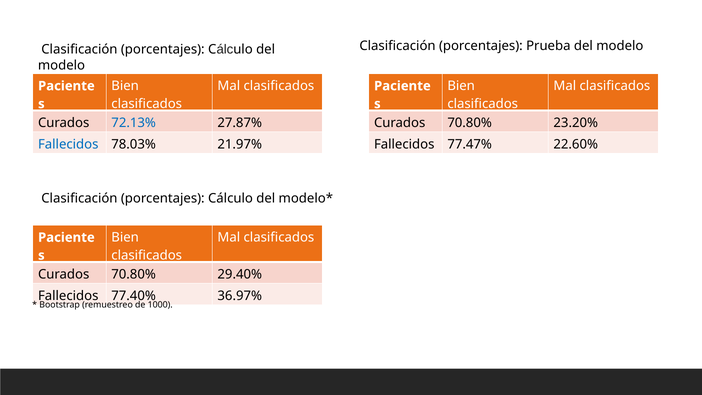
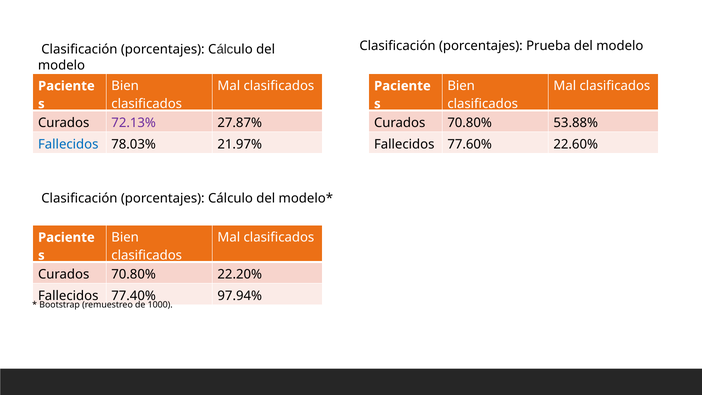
72.13% colour: blue -> purple (134, 123)
23.20%: 23.20% -> 53.88% (576, 123)
77.47%: 77.47% -> 77.60% (470, 144)
29.40%: 29.40% -> 22.20% (240, 274)
36.97%: 36.97% -> 97.94% (240, 296)
